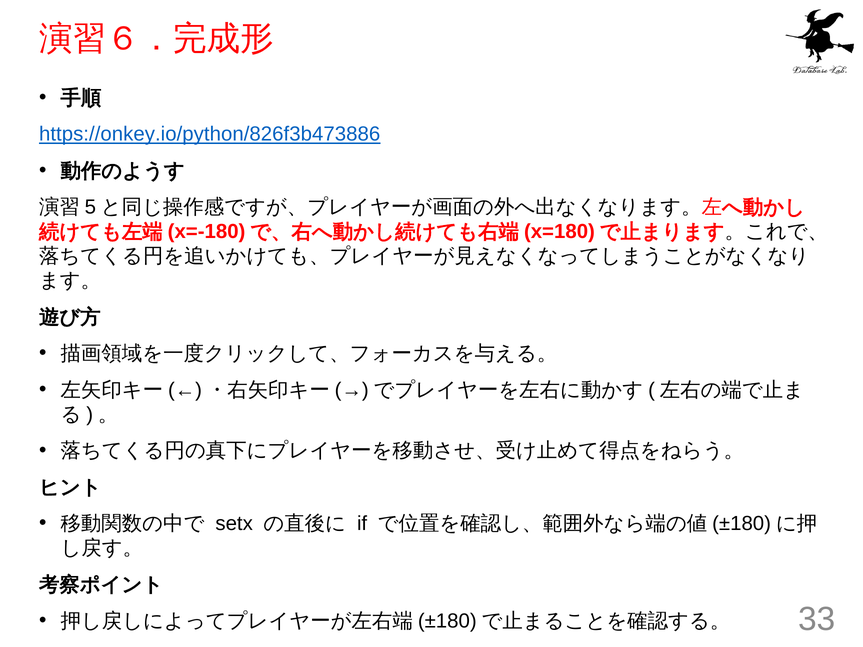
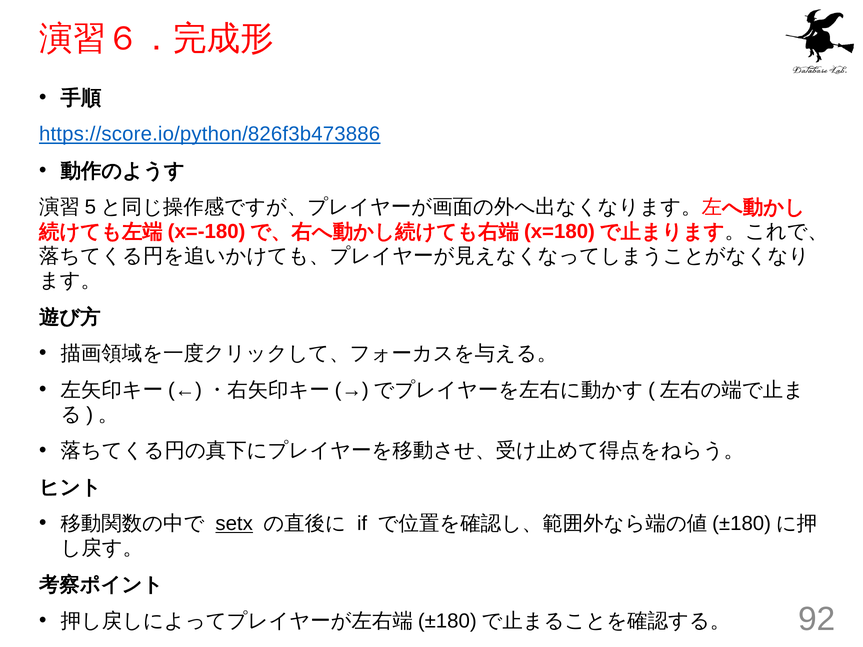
https://onkey.io/python/826f3b473886: https://onkey.io/python/826f3b473886 -> https://score.io/python/826f3b473886 (210, 134)
setx underline: none -> present (234, 524)
33: 33 -> 92 (817, 619)
